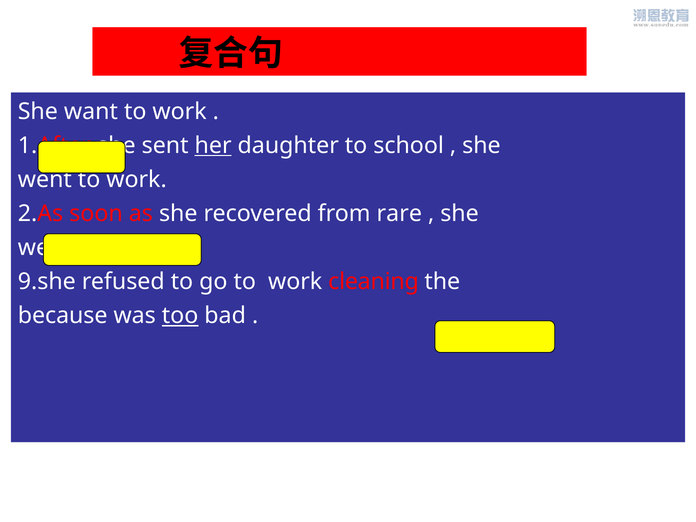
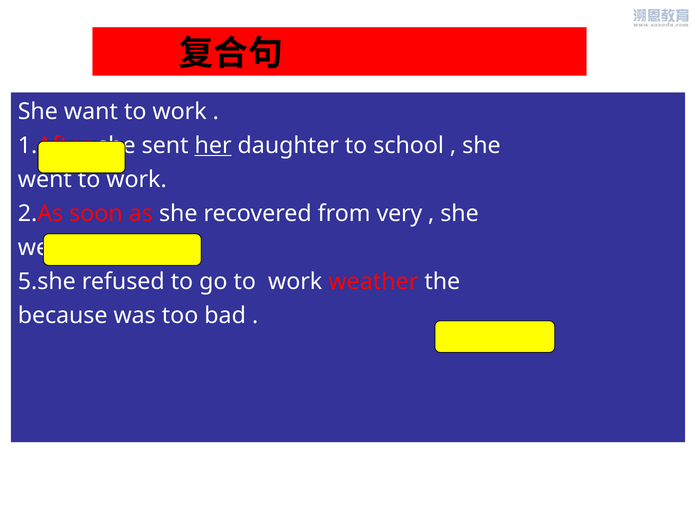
rare: rare -> very (399, 214)
9.she: 9.she -> 5.she (47, 282)
cleaning: cleaning -> weather (373, 282)
too underline: present -> none (180, 316)
